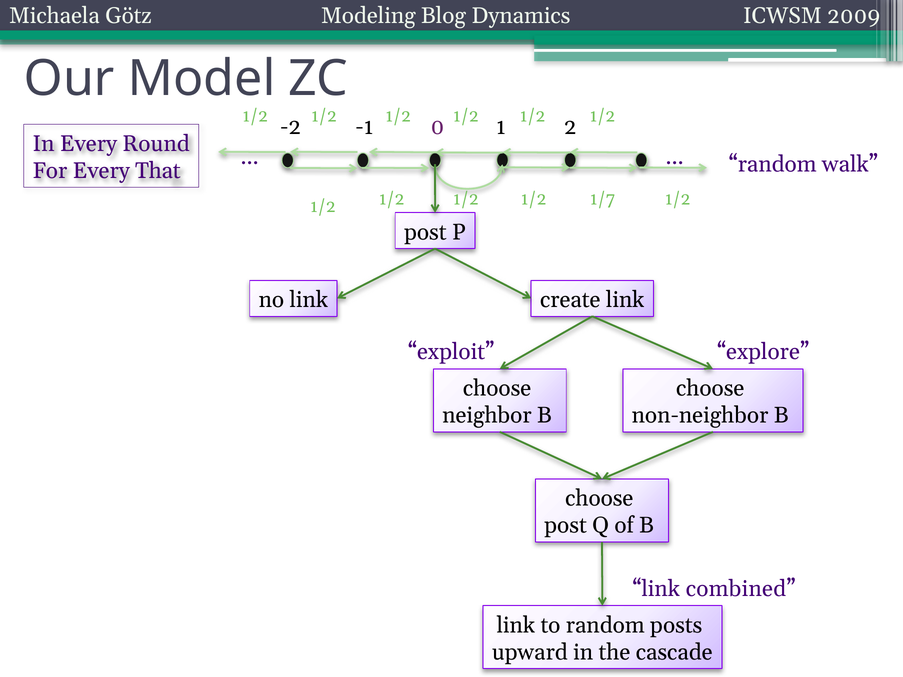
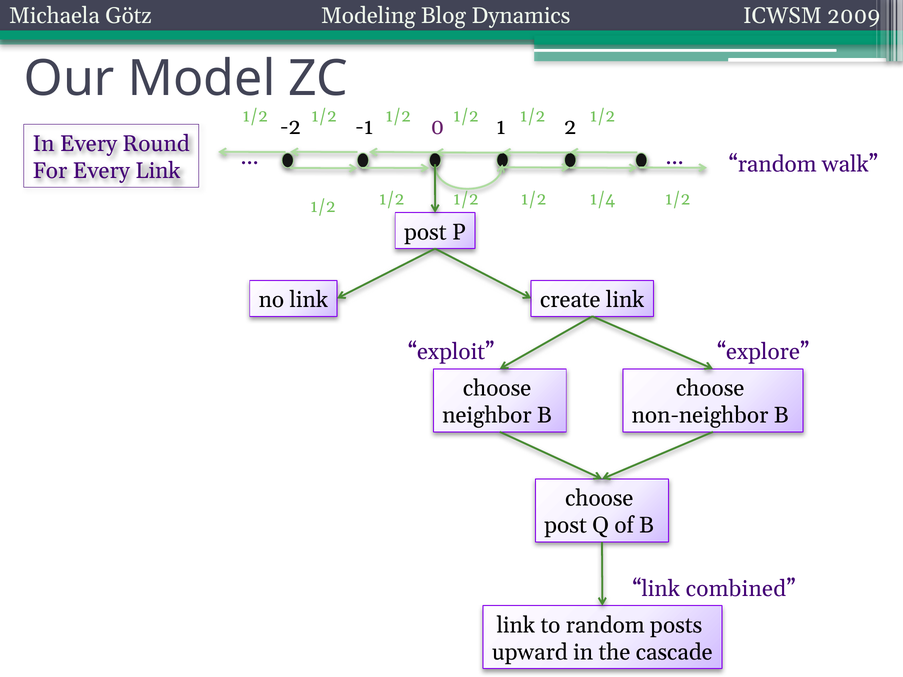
Every That: That -> Link (158, 171)
1/7: 1/7 -> 1/4 (602, 199)
